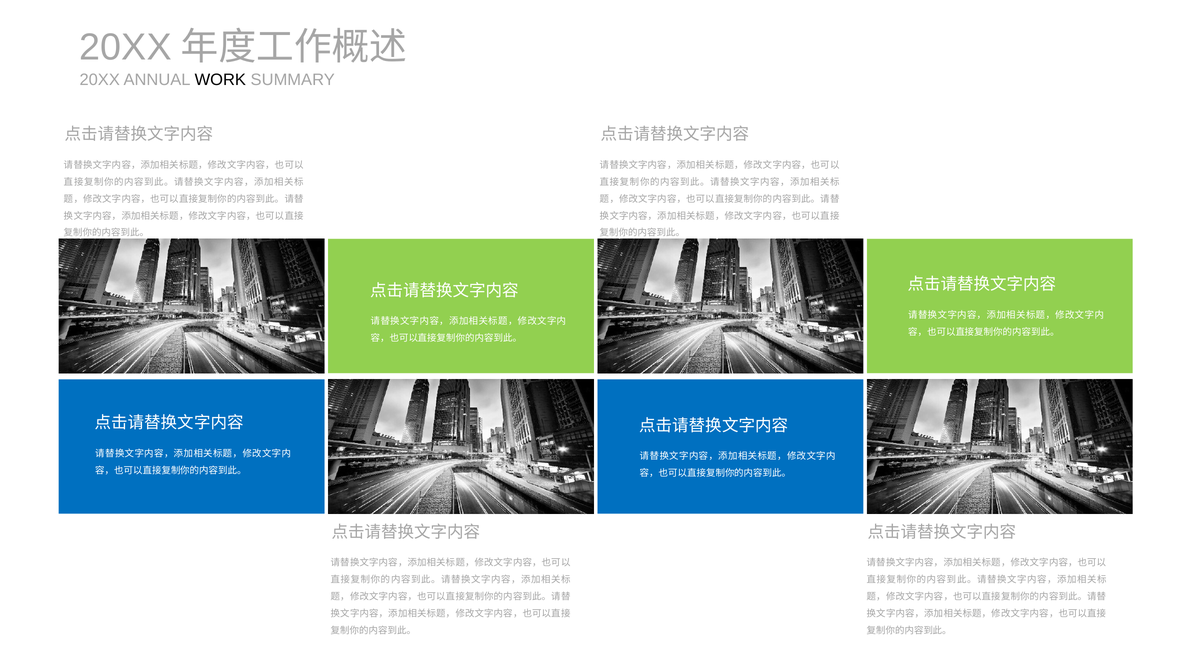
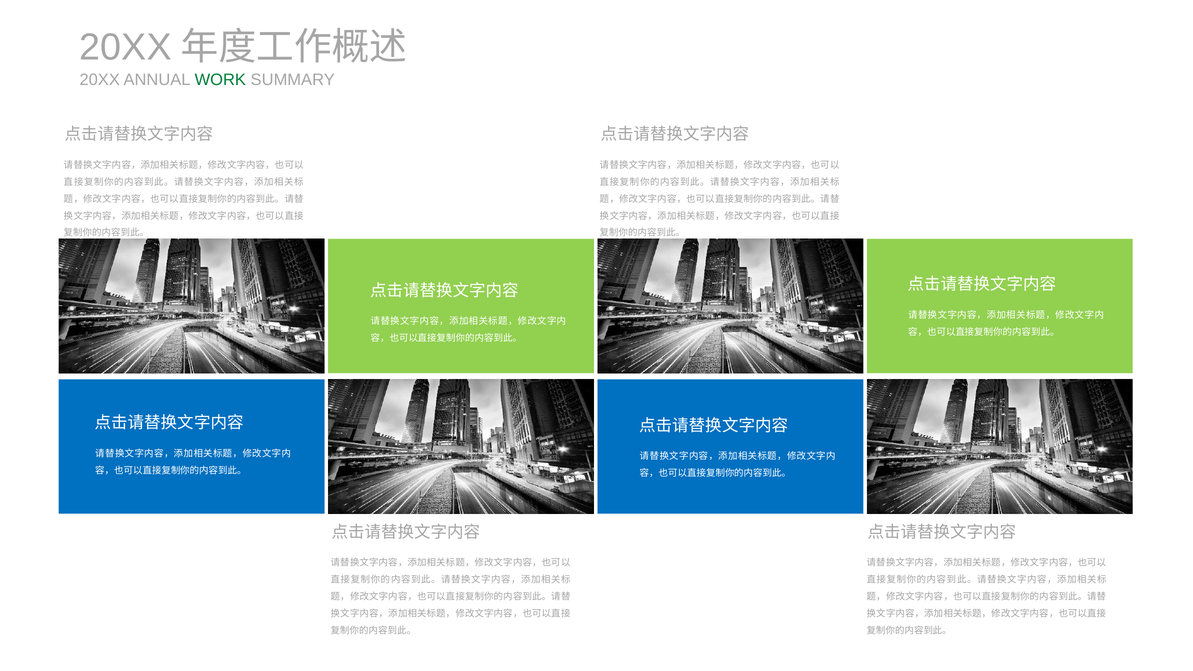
WORK colour: black -> green (220, 80)
